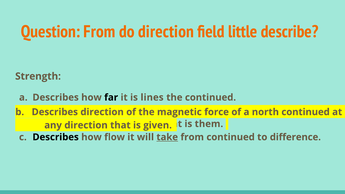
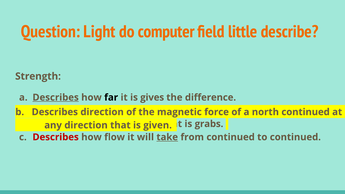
Question From: From -> Light (99, 32)
do direction: direction -> computer (166, 32)
Describes underline: none -> present (56, 97)
lines: lines -> gives (152, 97)
the continued: continued -> difference (211, 97)
them: them -> grabs (209, 124)
Describes colour: black -> red (56, 137)
to difference: difference -> continued (295, 137)
